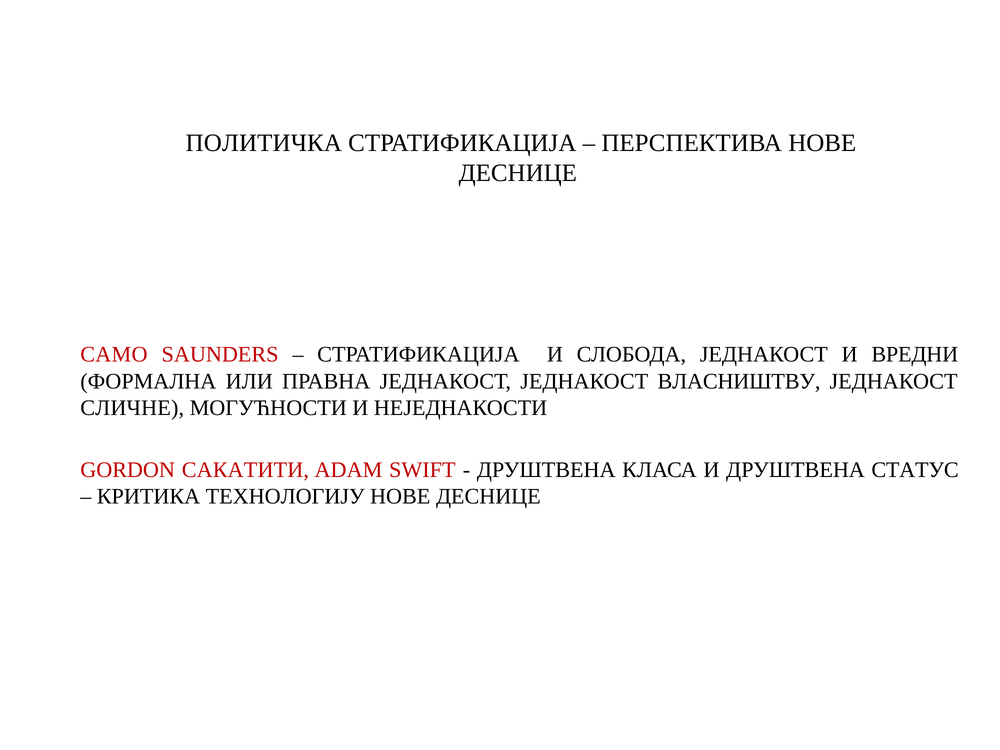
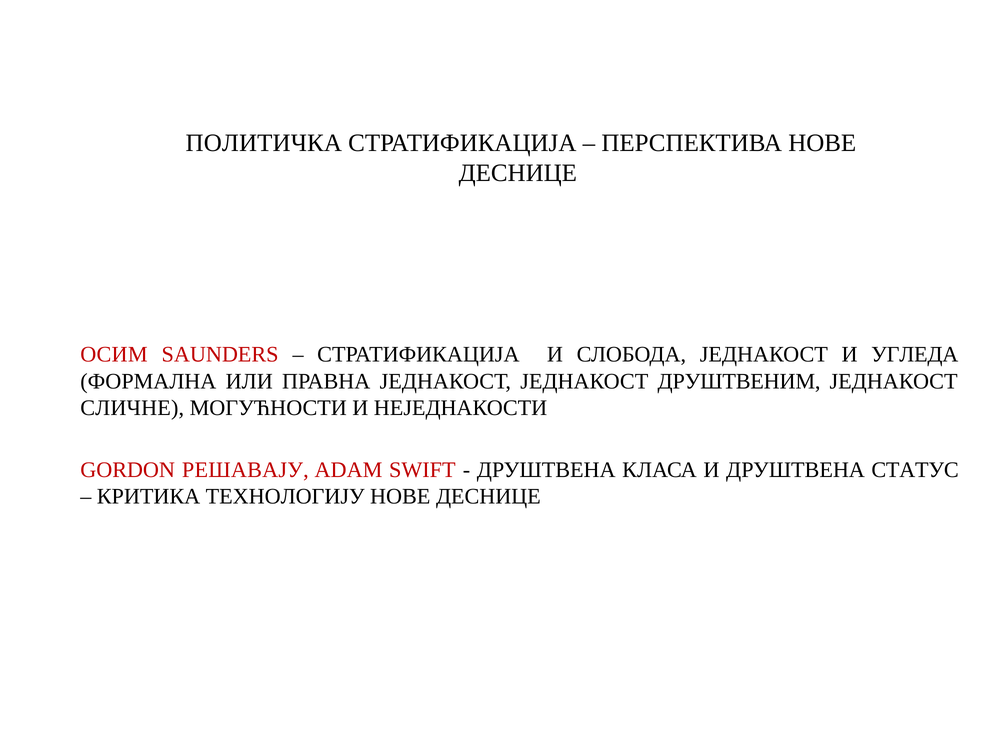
САМО: САМО -> ОСИМ (114, 355)
ВРЕДНИ: ВРЕДНИ -> УГЛЕДА (915, 355)
ВЛАСНИШТВУ: ВЛАСНИШТВУ -> ДРУШТВЕНИМ (739, 381)
САКАТИТИ: САКАТИТИ -> РЕШАВАЈУ (245, 470)
